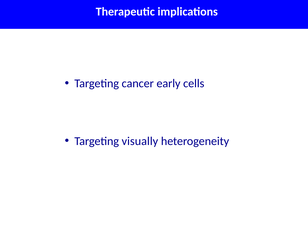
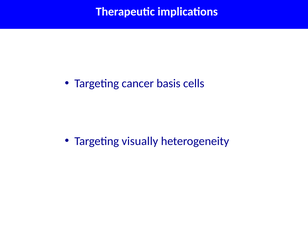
early: early -> basis (168, 84)
